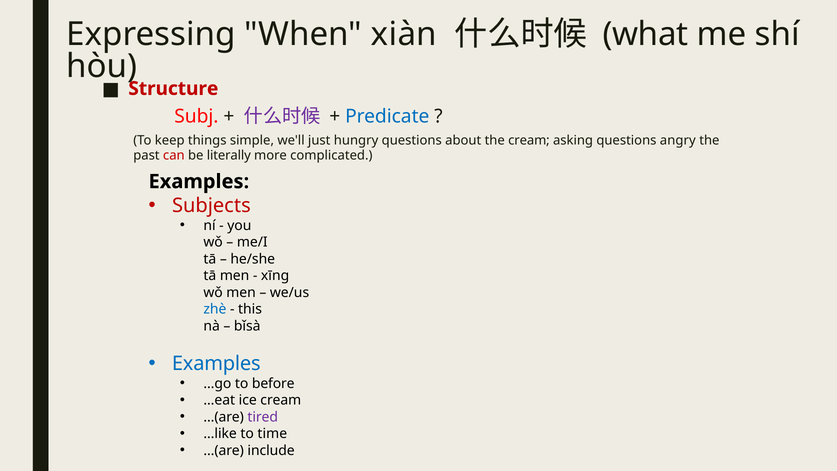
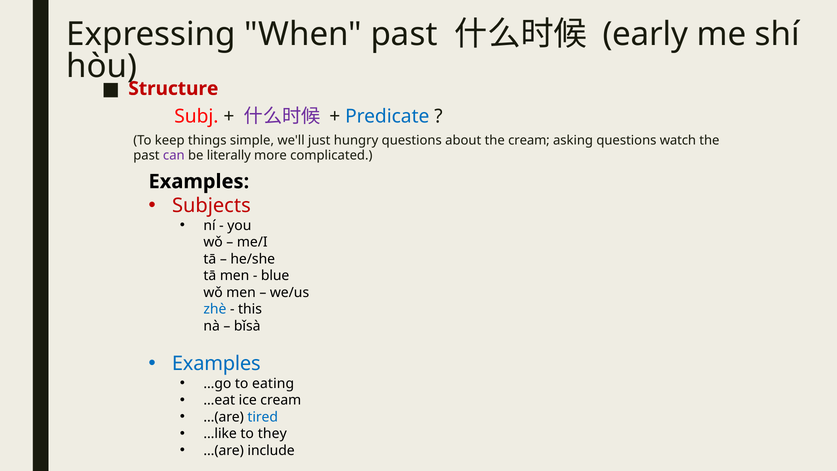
When xiàn: xiàn -> past (404, 34)
what: what -> early (645, 34)
angry: angry -> watch (678, 141)
can colour: red -> purple (174, 155)
xīng: xīng -> blue (275, 276)
before: before -> eating (273, 383)
tired colour: purple -> blue (263, 417)
time: time -> they (272, 434)
